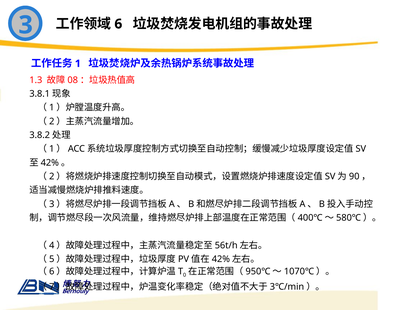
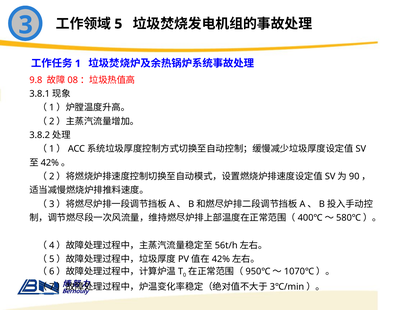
6: 6 -> 5 (118, 24)
1.3: 1.3 -> 9.8 (36, 80)
